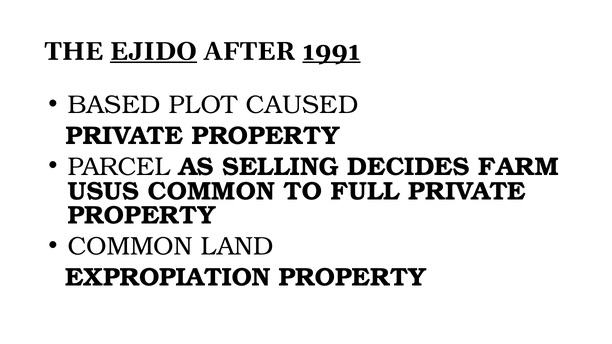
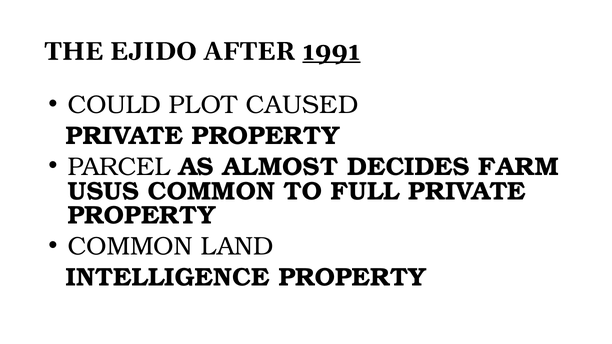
EJIDO underline: present -> none (153, 51)
BASED: BASED -> COULD (114, 105)
SELLING: SELLING -> ALMOST (280, 167)
EXPROPIATION: EXPROPIATION -> INTELLIGENCE (168, 277)
